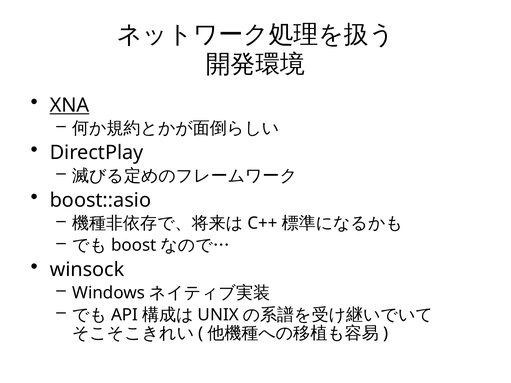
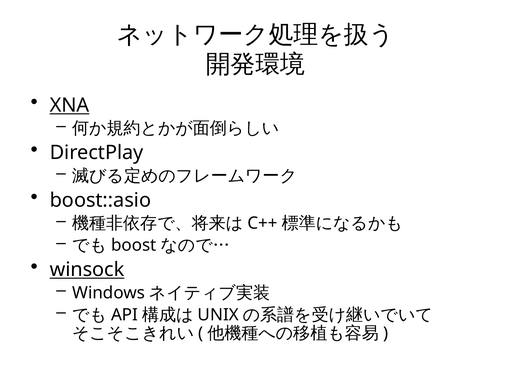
winsock underline: none -> present (87, 270)
